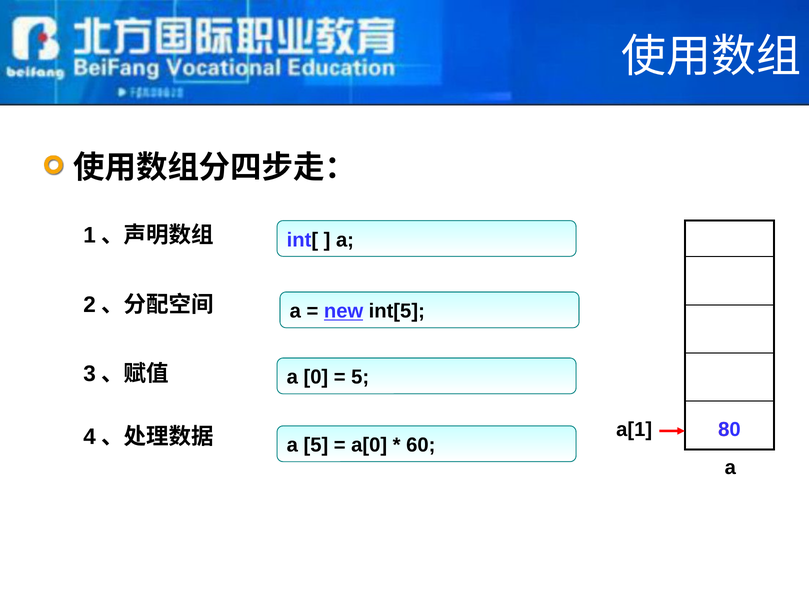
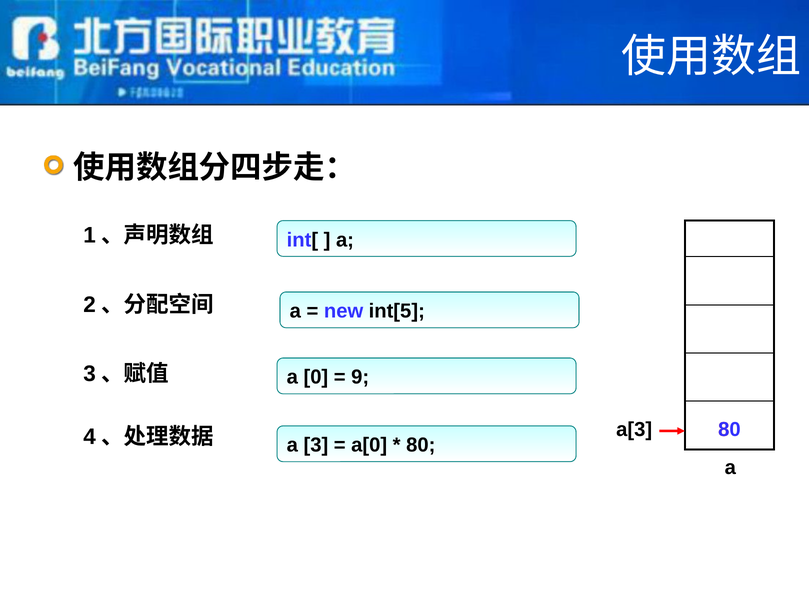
new underline: present -> none (344, 311)
5: 5 -> 9 (360, 377)
a[1: a[1 -> a[3 (634, 429)
a 5: 5 -> 3 (316, 445)
60: 60 -> 80 (421, 445)
